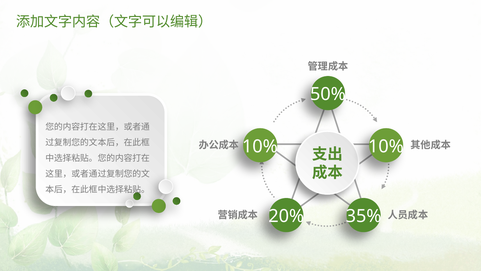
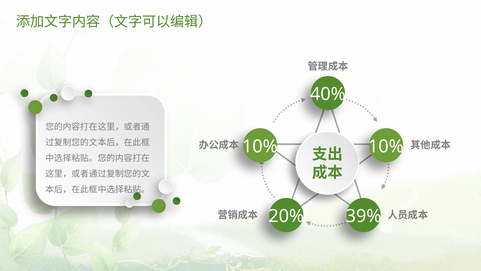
50%: 50% -> 40% (328, 94)
35%: 35% -> 39% (364, 216)
